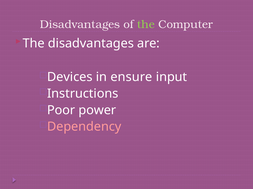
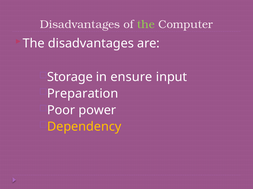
Devices: Devices -> Storage (70, 77)
Instructions: Instructions -> Preparation (83, 94)
Dependency colour: pink -> yellow (84, 127)
